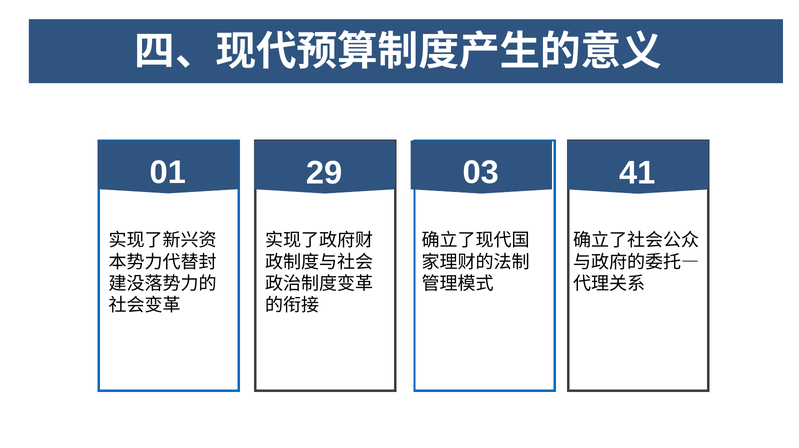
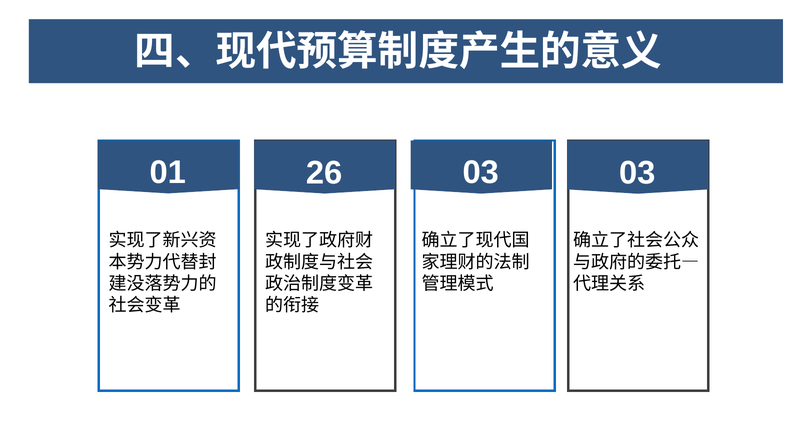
29: 29 -> 26 (324, 173)
03 41: 41 -> 03 (637, 173)
